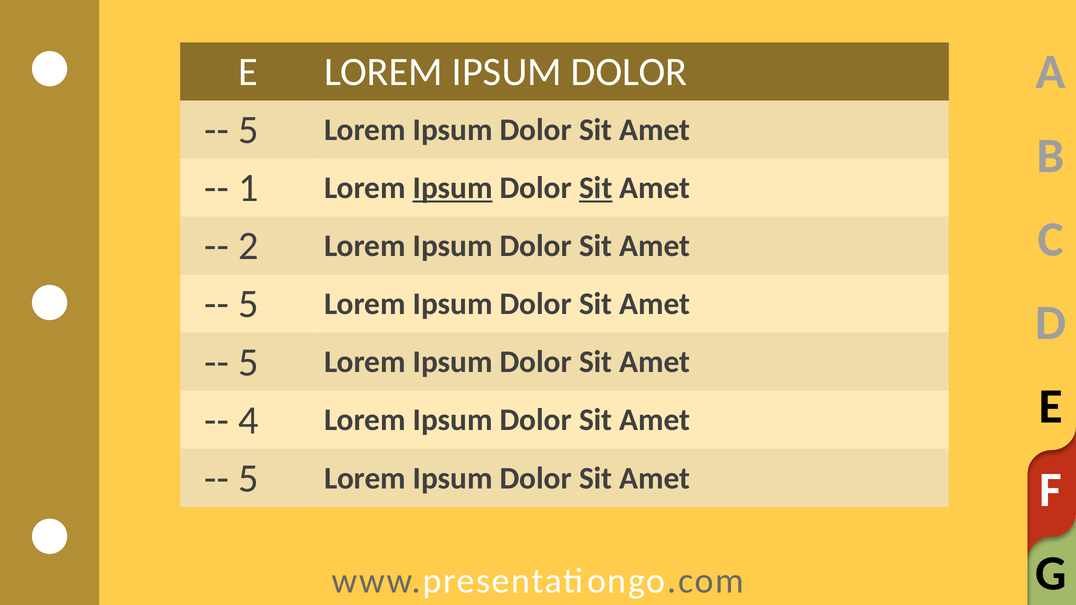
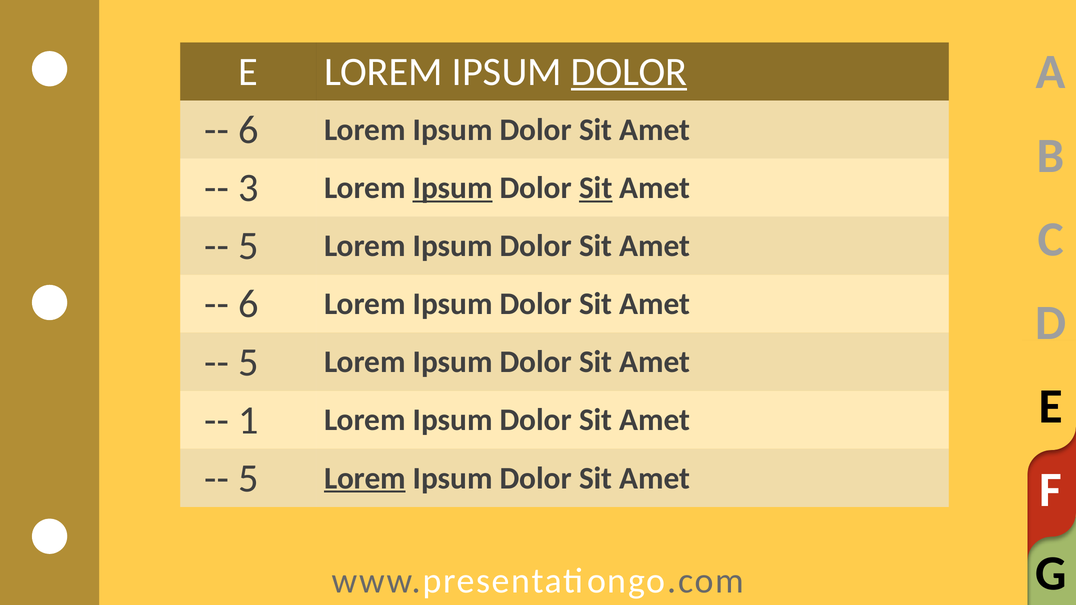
DOLOR underline: none -> present (629, 72)
5: 5 -> 6 (248, 130)
1: 1 -> 3 (248, 188)
2: 2 -> 5 (248, 246)
5: 5 -> 6 (248, 304)
4: 4 -> 1 (248, 420)
Lorem underline: none -> present (365, 478)
